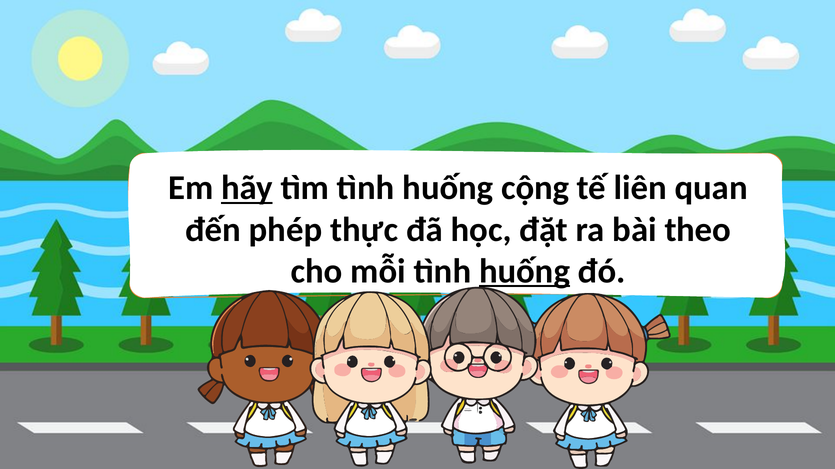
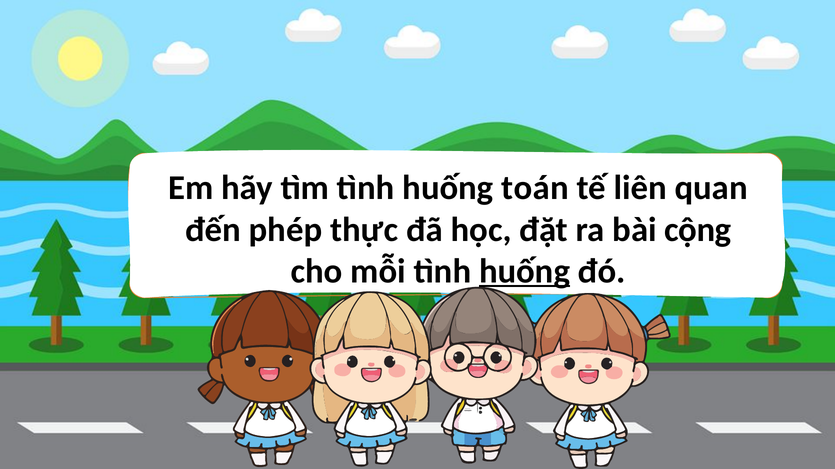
hãy underline: present -> none (247, 188)
cộng: cộng -> toán (535, 188)
theo: theo -> cộng (698, 230)
